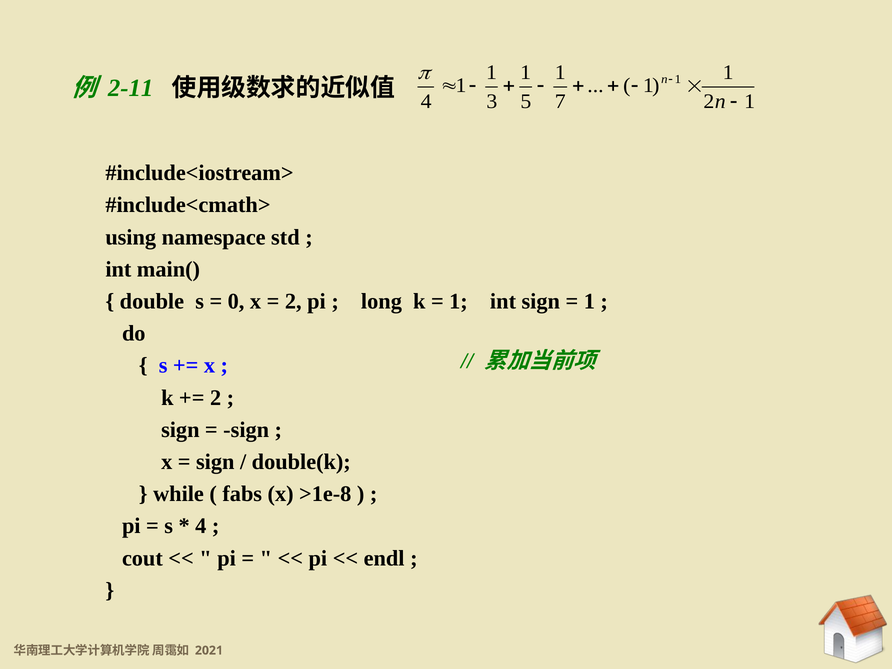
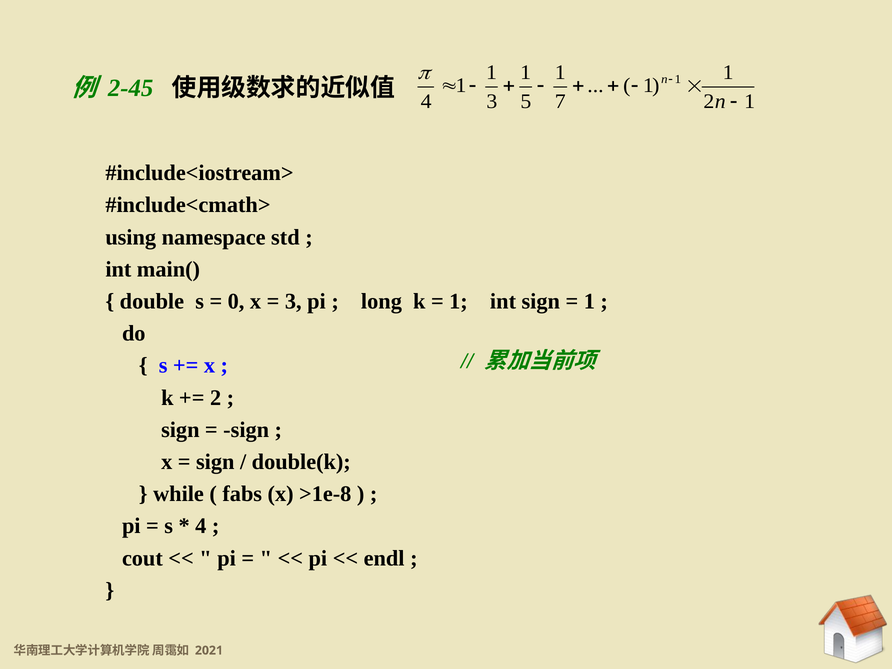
2-11: 2-11 -> 2-45 (131, 88)
2: 2 -> 3 (293, 301)
